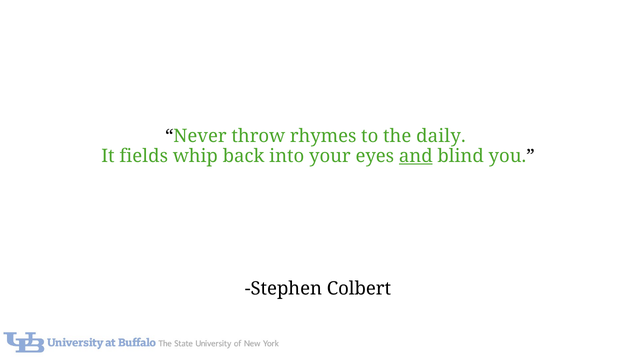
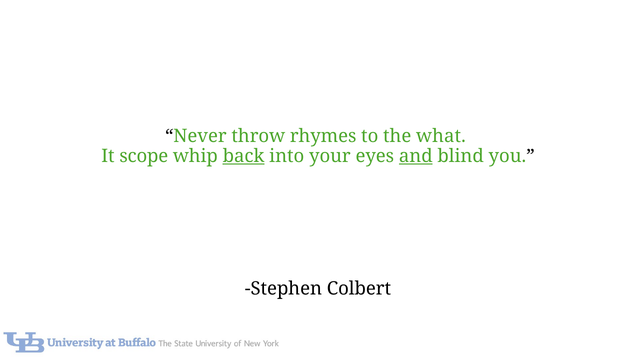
daily: daily -> what (441, 136)
fields: fields -> scope (144, 156)
back underline: none -> present (244, 156)
